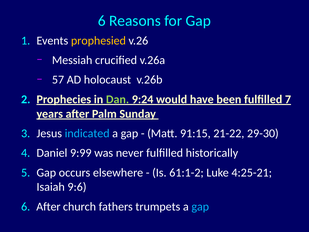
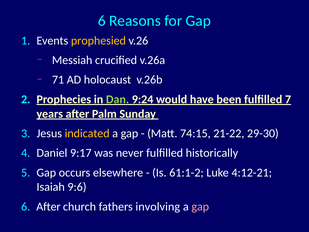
57: 57 -> 71 (58, 80)
indicated colour: light blue -> yellow (87, 133)
91:15: 91:15 -> 74:15 (195, 133)
9:99: 9:99 -> 9:17 (81, 153)
4:25-21: 4:25-21 -> 4:12-21 (252, 172)
trumpets: trumpets -> involving (158, 206)
gap colour: light blue -> pink (200, 206)
